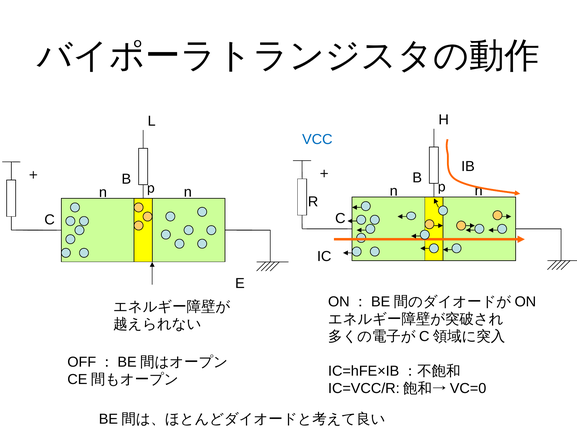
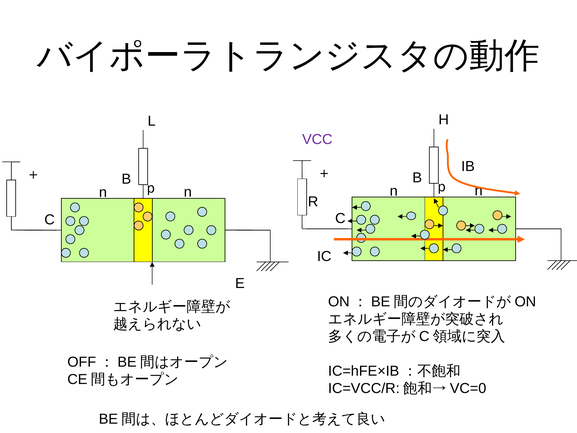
VCC colour: blue -> purple (317, 139)
